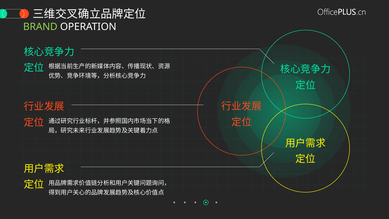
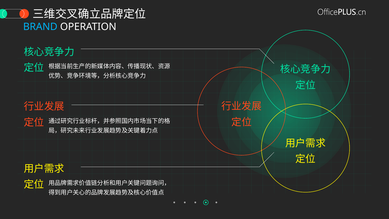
BRAND colour: light green -> light blue (40, 27)
